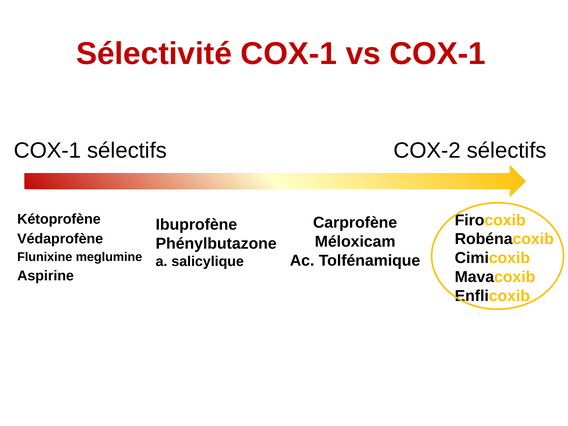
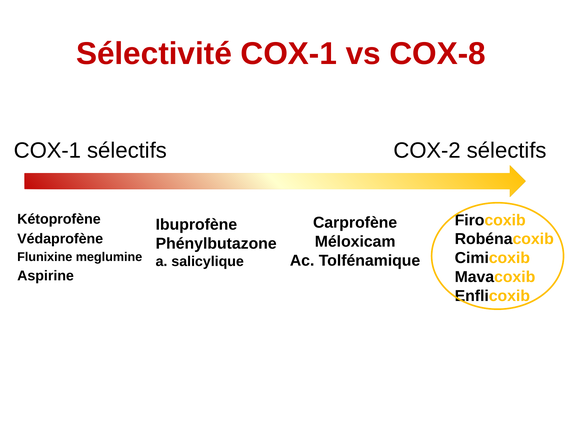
vs COX-1: COX-1 -> COX-8 (438, 54)
